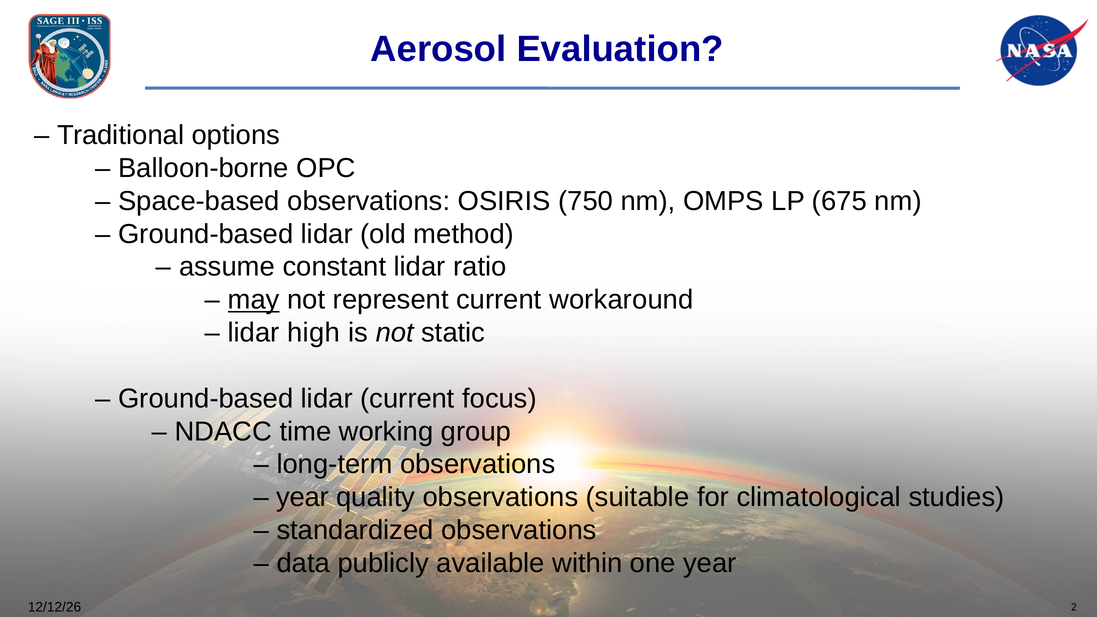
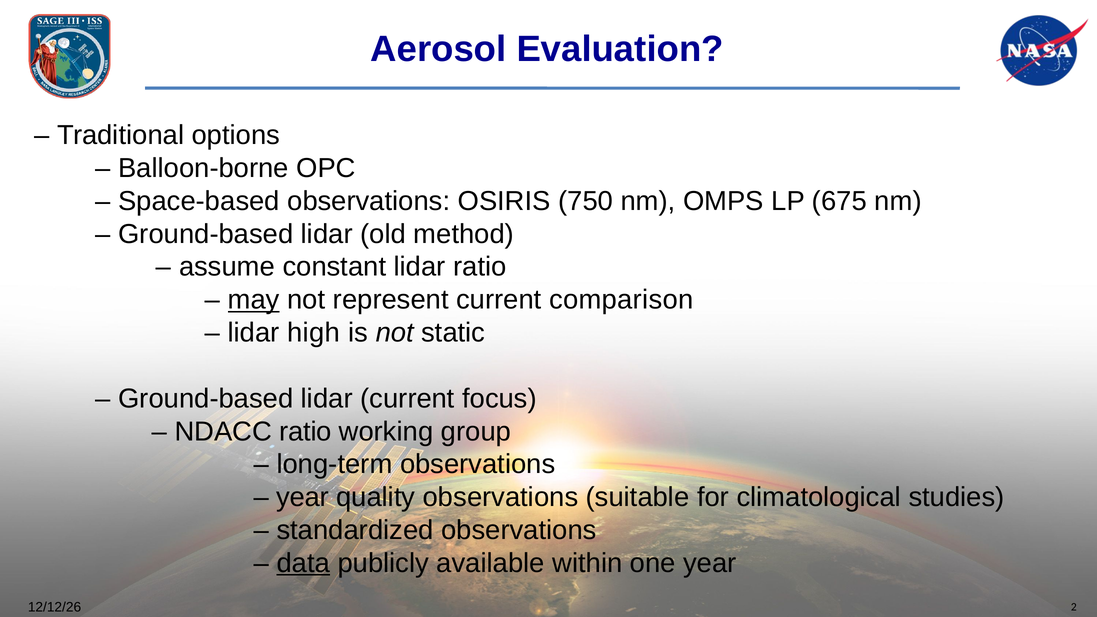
workaround: workaround -> comparison (621, 300)
NDACC time: time -> ratio (306, 432)
data underline: none -> present (303, 563)
